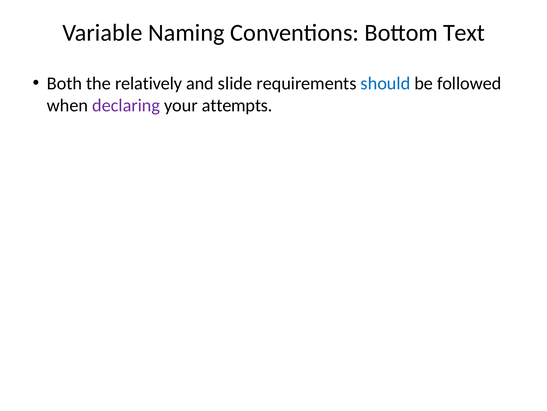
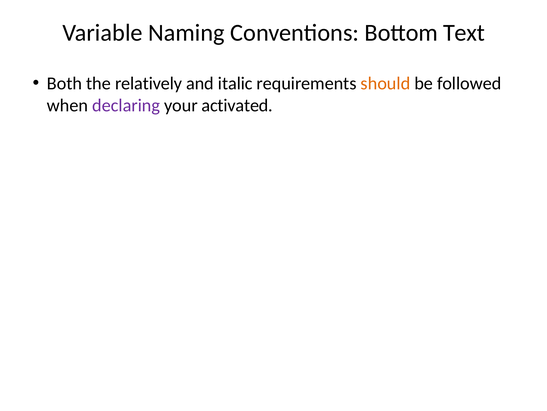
slide: slide -> italic (235, 83)
should colour: blue -> orange (385, 83)
attempts: attempts -> activated (237, 105)
